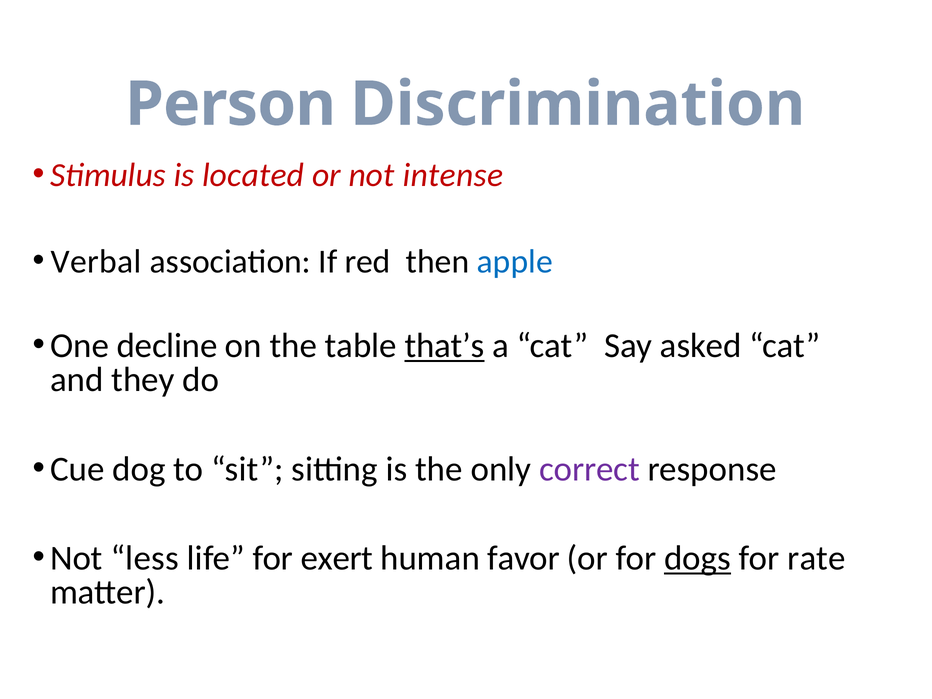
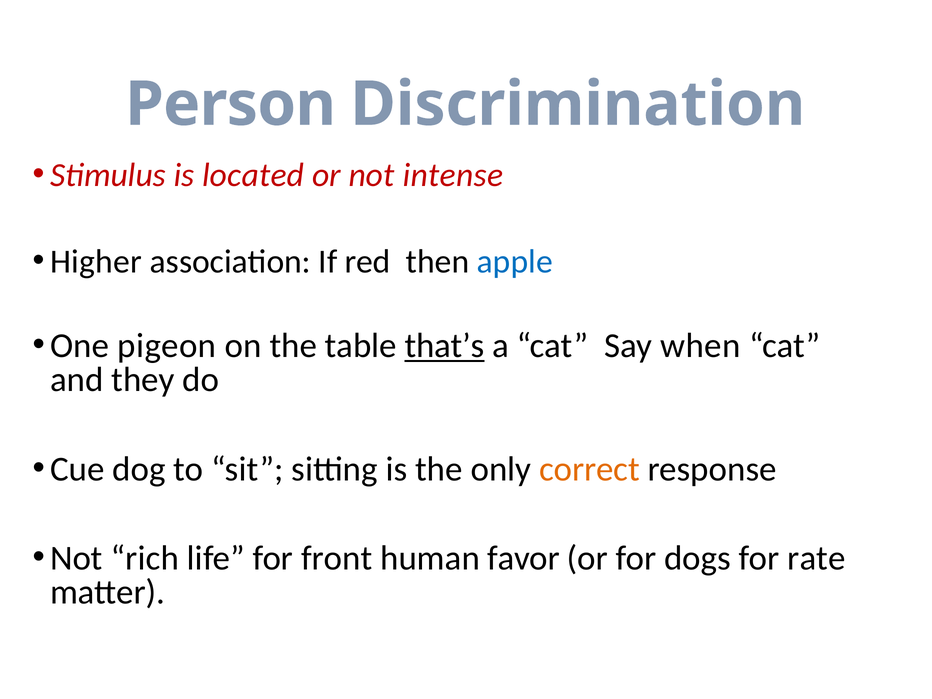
Verbal: Verbal -> Higher (96, 262)
decline: decline -> pigeon (167, 346)
asked: asked -> when (700, 346)
correct colour: purple -> orange (589, 469)
less: less -> rich (145, 558)
exert: exert -> front (337, 558)
dogs underline: present -> none (698, 558)
